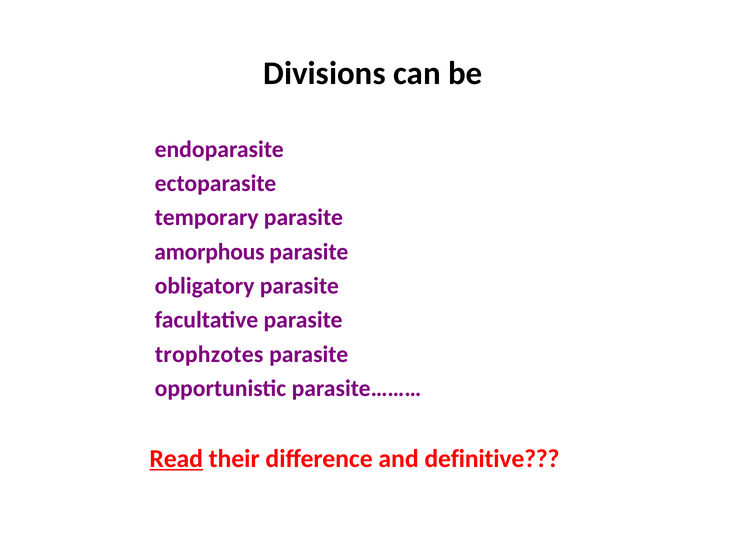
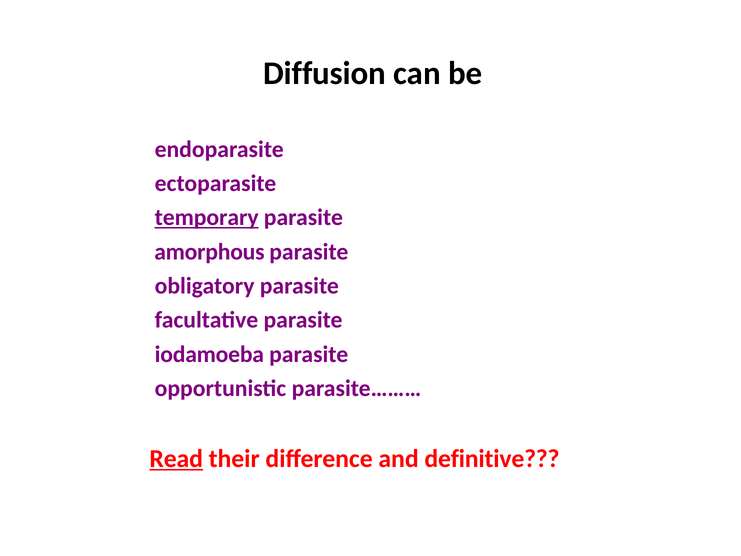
Divisions: Divisions -> Diffusion (325, 73)
temporary underline: none -> present (207, 218)
trophzotes: trophzotes -> iodamoeba (209, 354)
